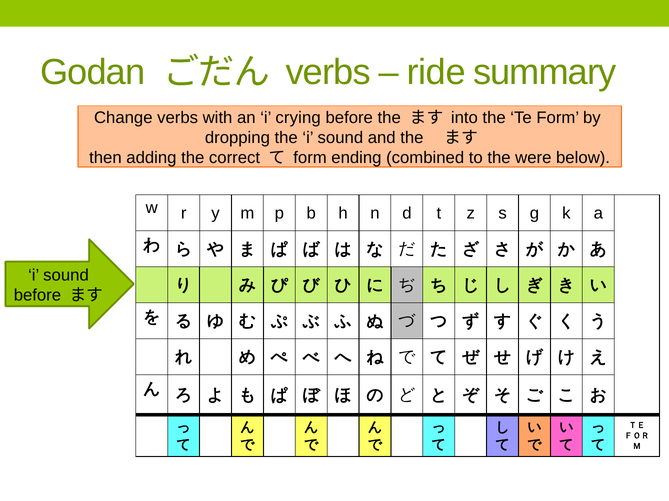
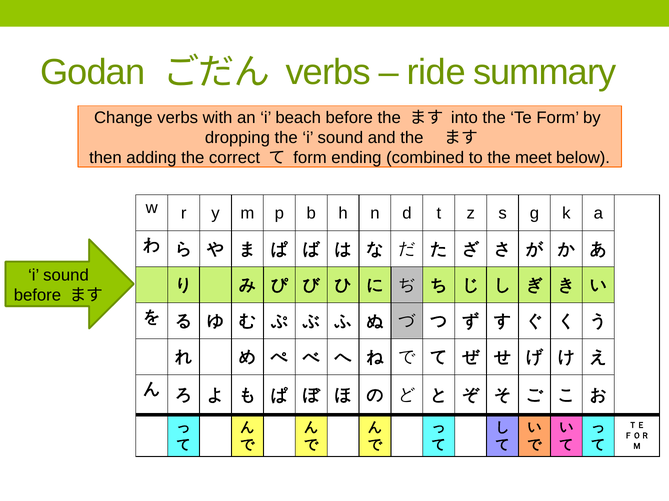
crying: crying -> beach (298, 118)
were: were -> meet (533, 158)
